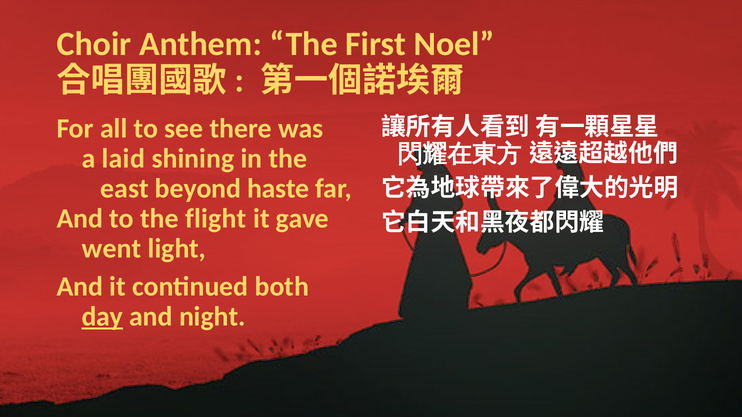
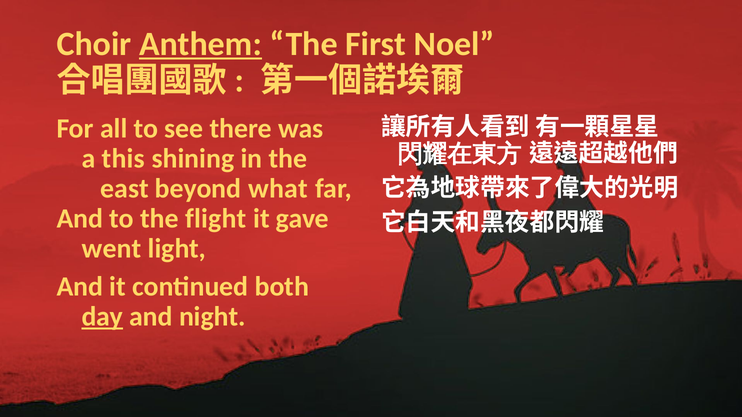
Anthem underline: none -> present (201, 44)
laid: laid -> this (123, 159)
haste: haste -> what (278, 189)
